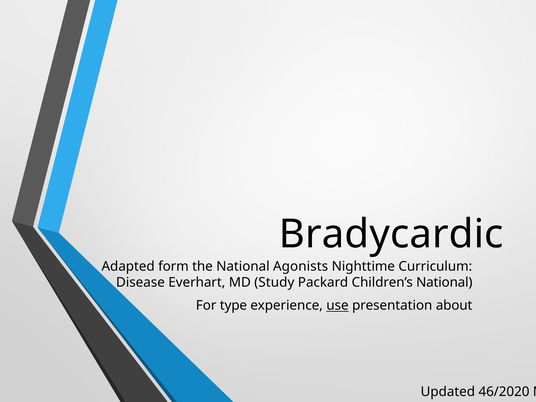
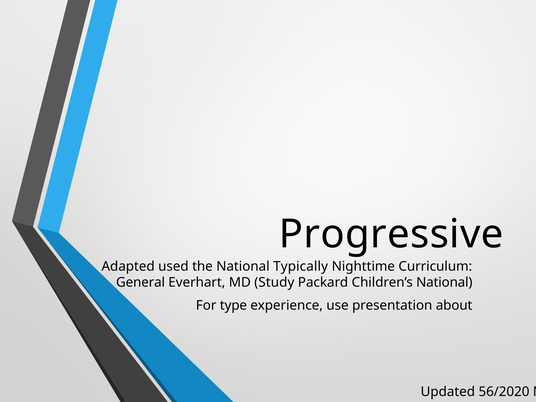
Bradycardic: Bradycardic -> Progressive (391, 234)
form: form -> used (173, 266)
Agonists: Agonists -> Typically (301, 266)
Disease: Disease -> General (141, 282)
use underline: present -> none (337, 306)
46/2020: 46/2020 -> 56/2020 (504, 392)
